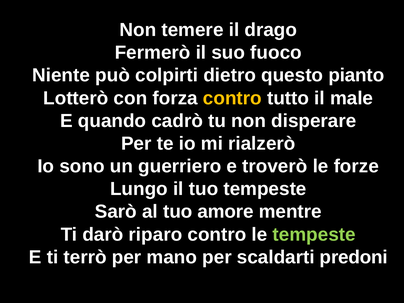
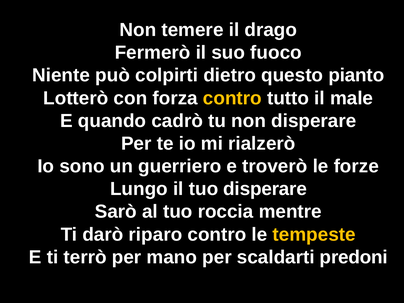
tuo tempeste: tempeste -> disperare (265, 189)
amore: amore -> roccia (226, 212)
tempeste colour: light green -> yellow (314, 234)
